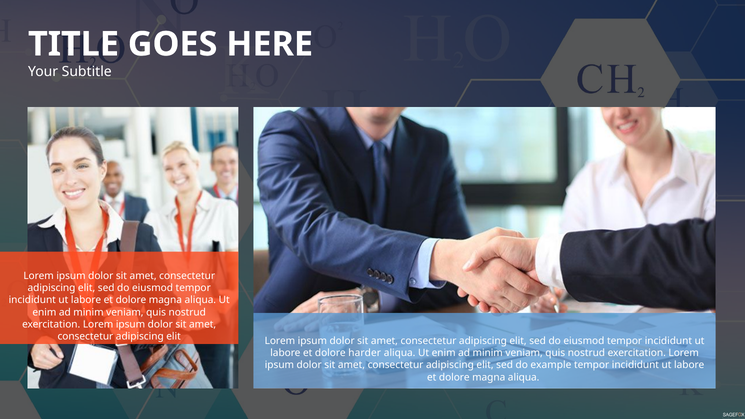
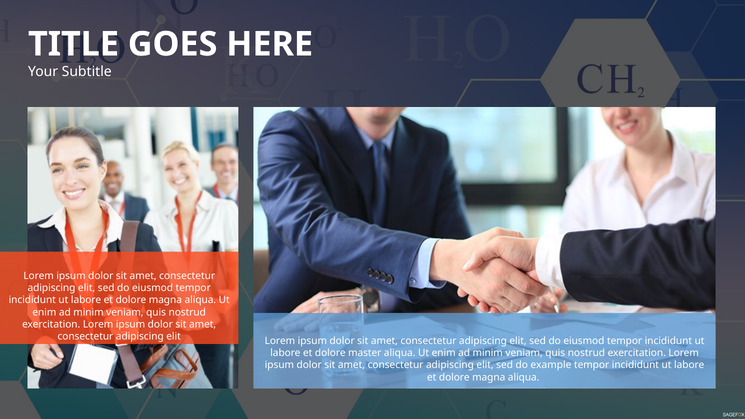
harder: harder -> master (365, 353)
